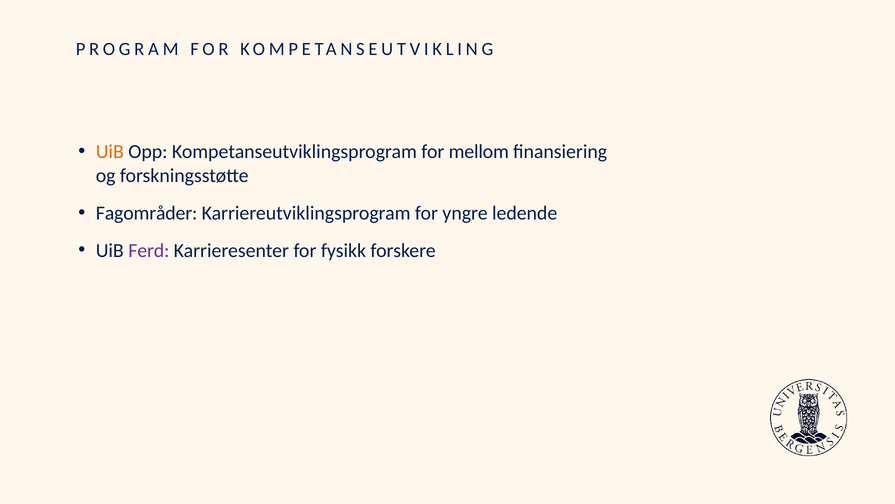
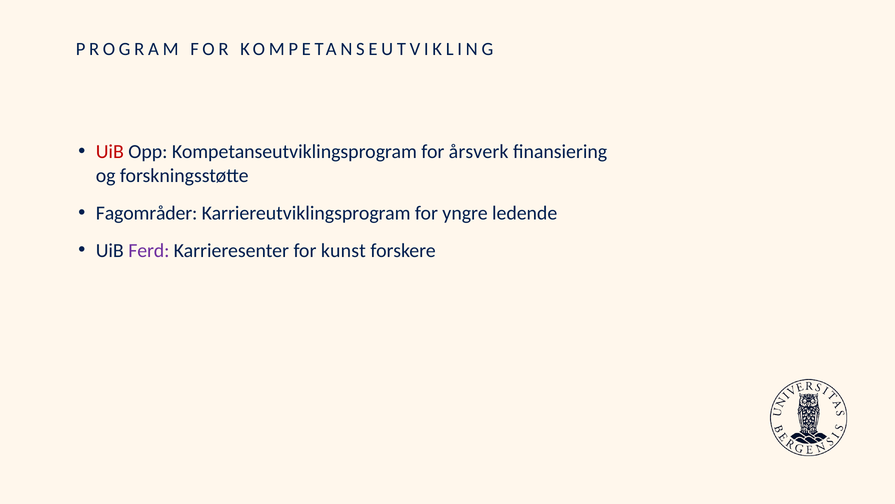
UiB colour: orange -> red (110, 152)
mellom: mellom -> årsverk (479, 152)
fysikk: fysikk -> kunst (343, 250)
